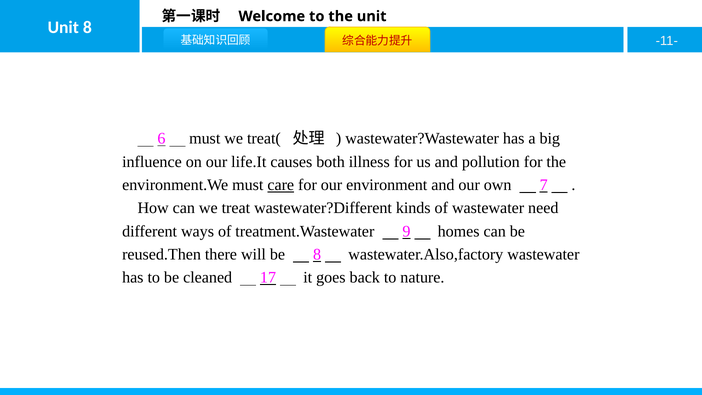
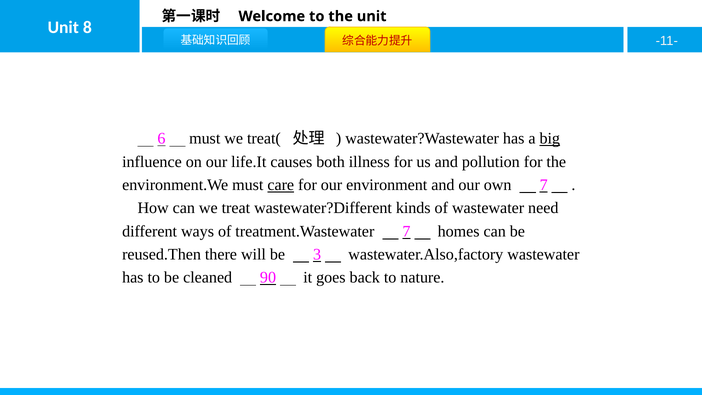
big underline: none -> present (550, 139)
treatment.Wastewater 9: 9 -> 7 (406, 231)
be 8: 8 -> 3 (317, 254)
17: 17 -> 90 (268, 277)
